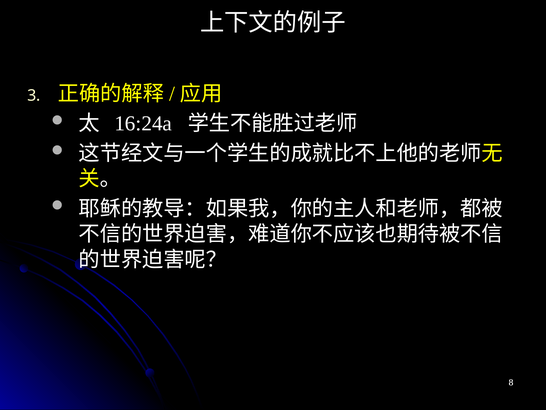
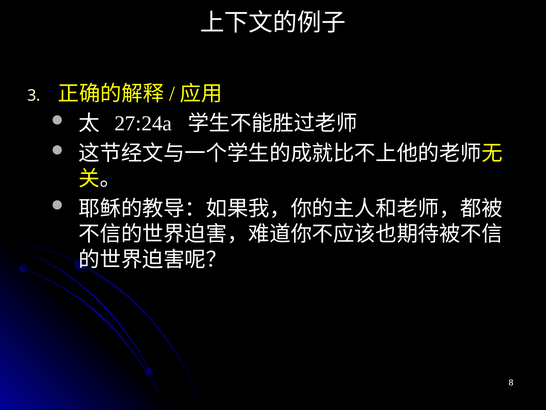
16:24a: 16:24a -> 27:24a (143, 123)
